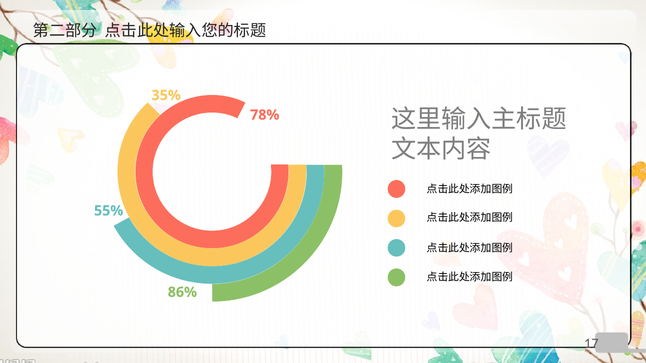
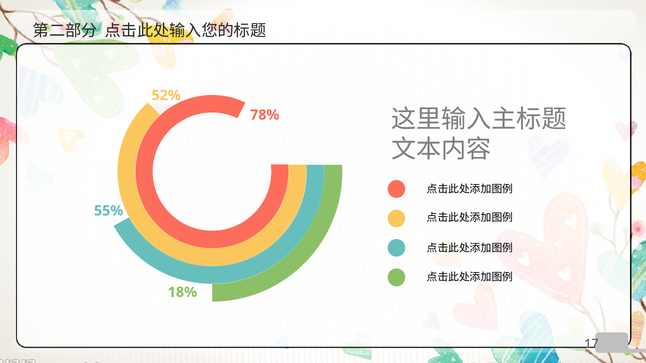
35%: 35% -> 52% (166, 95)
86%: 86% -> 18% (182, 293)
